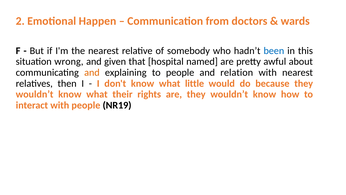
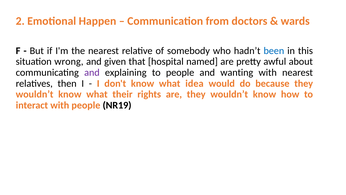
and colour: orange -> purple (92, 72)
relation: relation -> wanting (237, 72)
little: little -> idea (194, 83)
